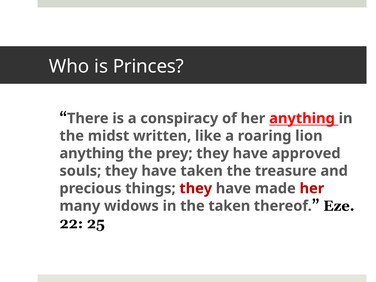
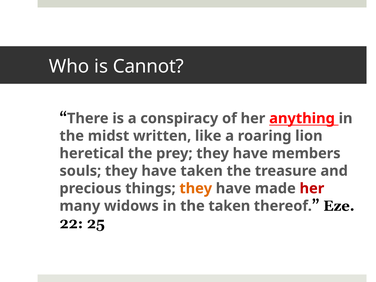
Princes: Princes -> Cannot (148, 66)
anything: anything -> heretical (92, 153)
approved: approved -> members (306, 153)
they colour: red -> orange (196, 188)
